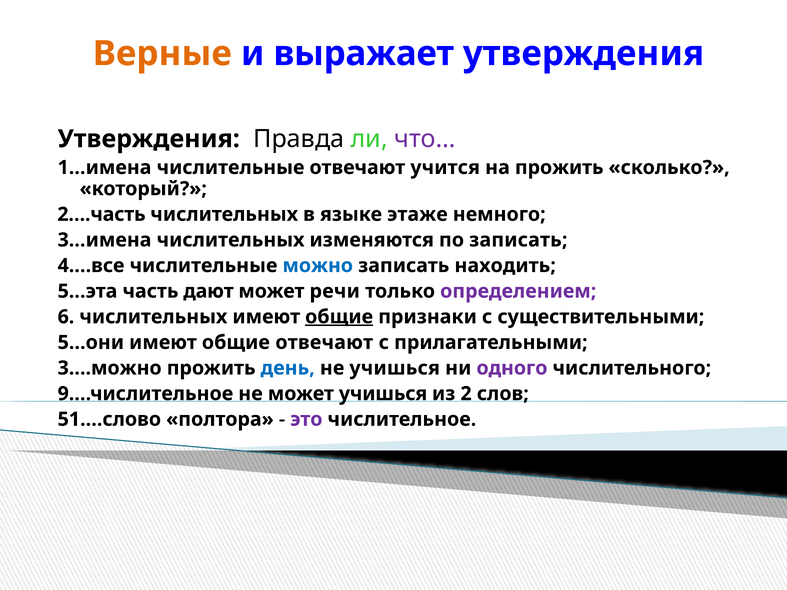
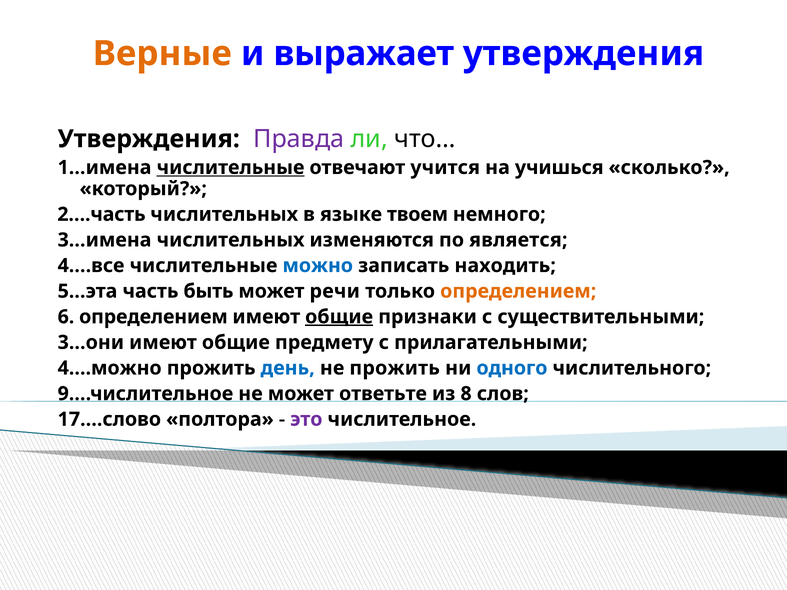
Правда colour: black -> purple (299, 139)
что… colour: purple -> black (425, 139)
числительные underline: none -> present (231, 168)
на прожить: прожить -> учишься (559, 168)
этаже: этаже -> твоем (418, 214)
по записать: записать -> является (518, 240)
дают: дают -> быть (208, 291)
определением colour: purple -> orange (518, 291)
6 числительных: числительных -> определением (153, 317)
5…они: 5…они -> 3…они (91, 343)
общие отвечают: отвечают -> предмету (324, 343)
3….можно: 3….можно -> 4….можно (110, 368)
не учишься: учишься -> прожить (395, 368)
одного colour: purple -> blue (512, 368)
может учишься: учишься -> ответьте (383, 394)
2: 2 -> 8 (466, 394)
51….слово: 51….слово -> 17….слово (109, 419)
